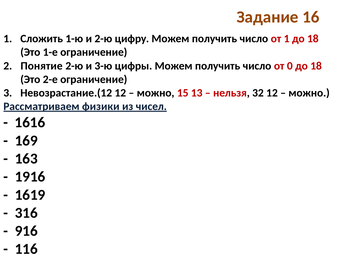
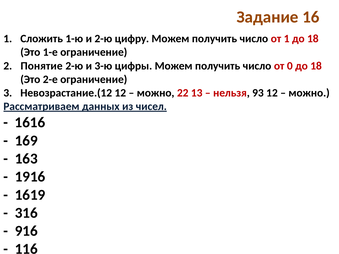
15: 15 -> 22 (183, 93)
32: 32 -> 93 (258, 93)
физики: физики -> данных (101, 107)
